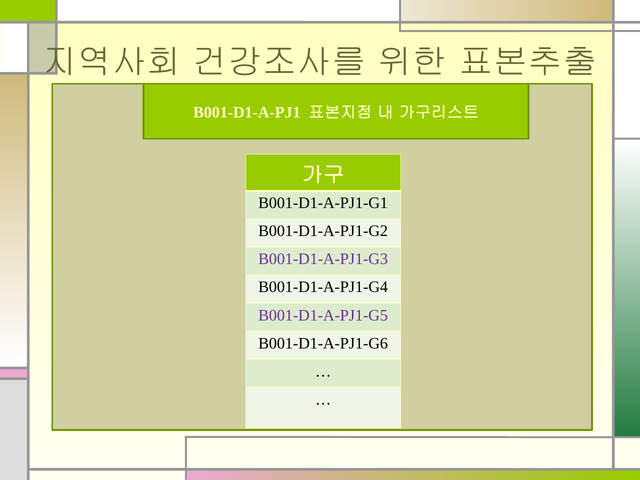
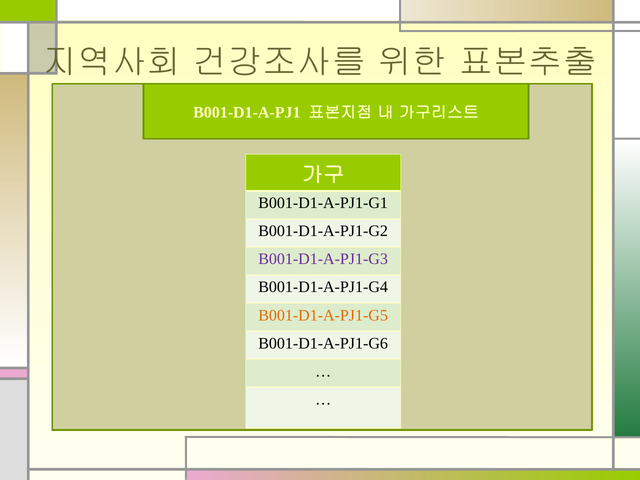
B001-D1-A-PJ1-G5 colour: purple -> orange (323, 315)
